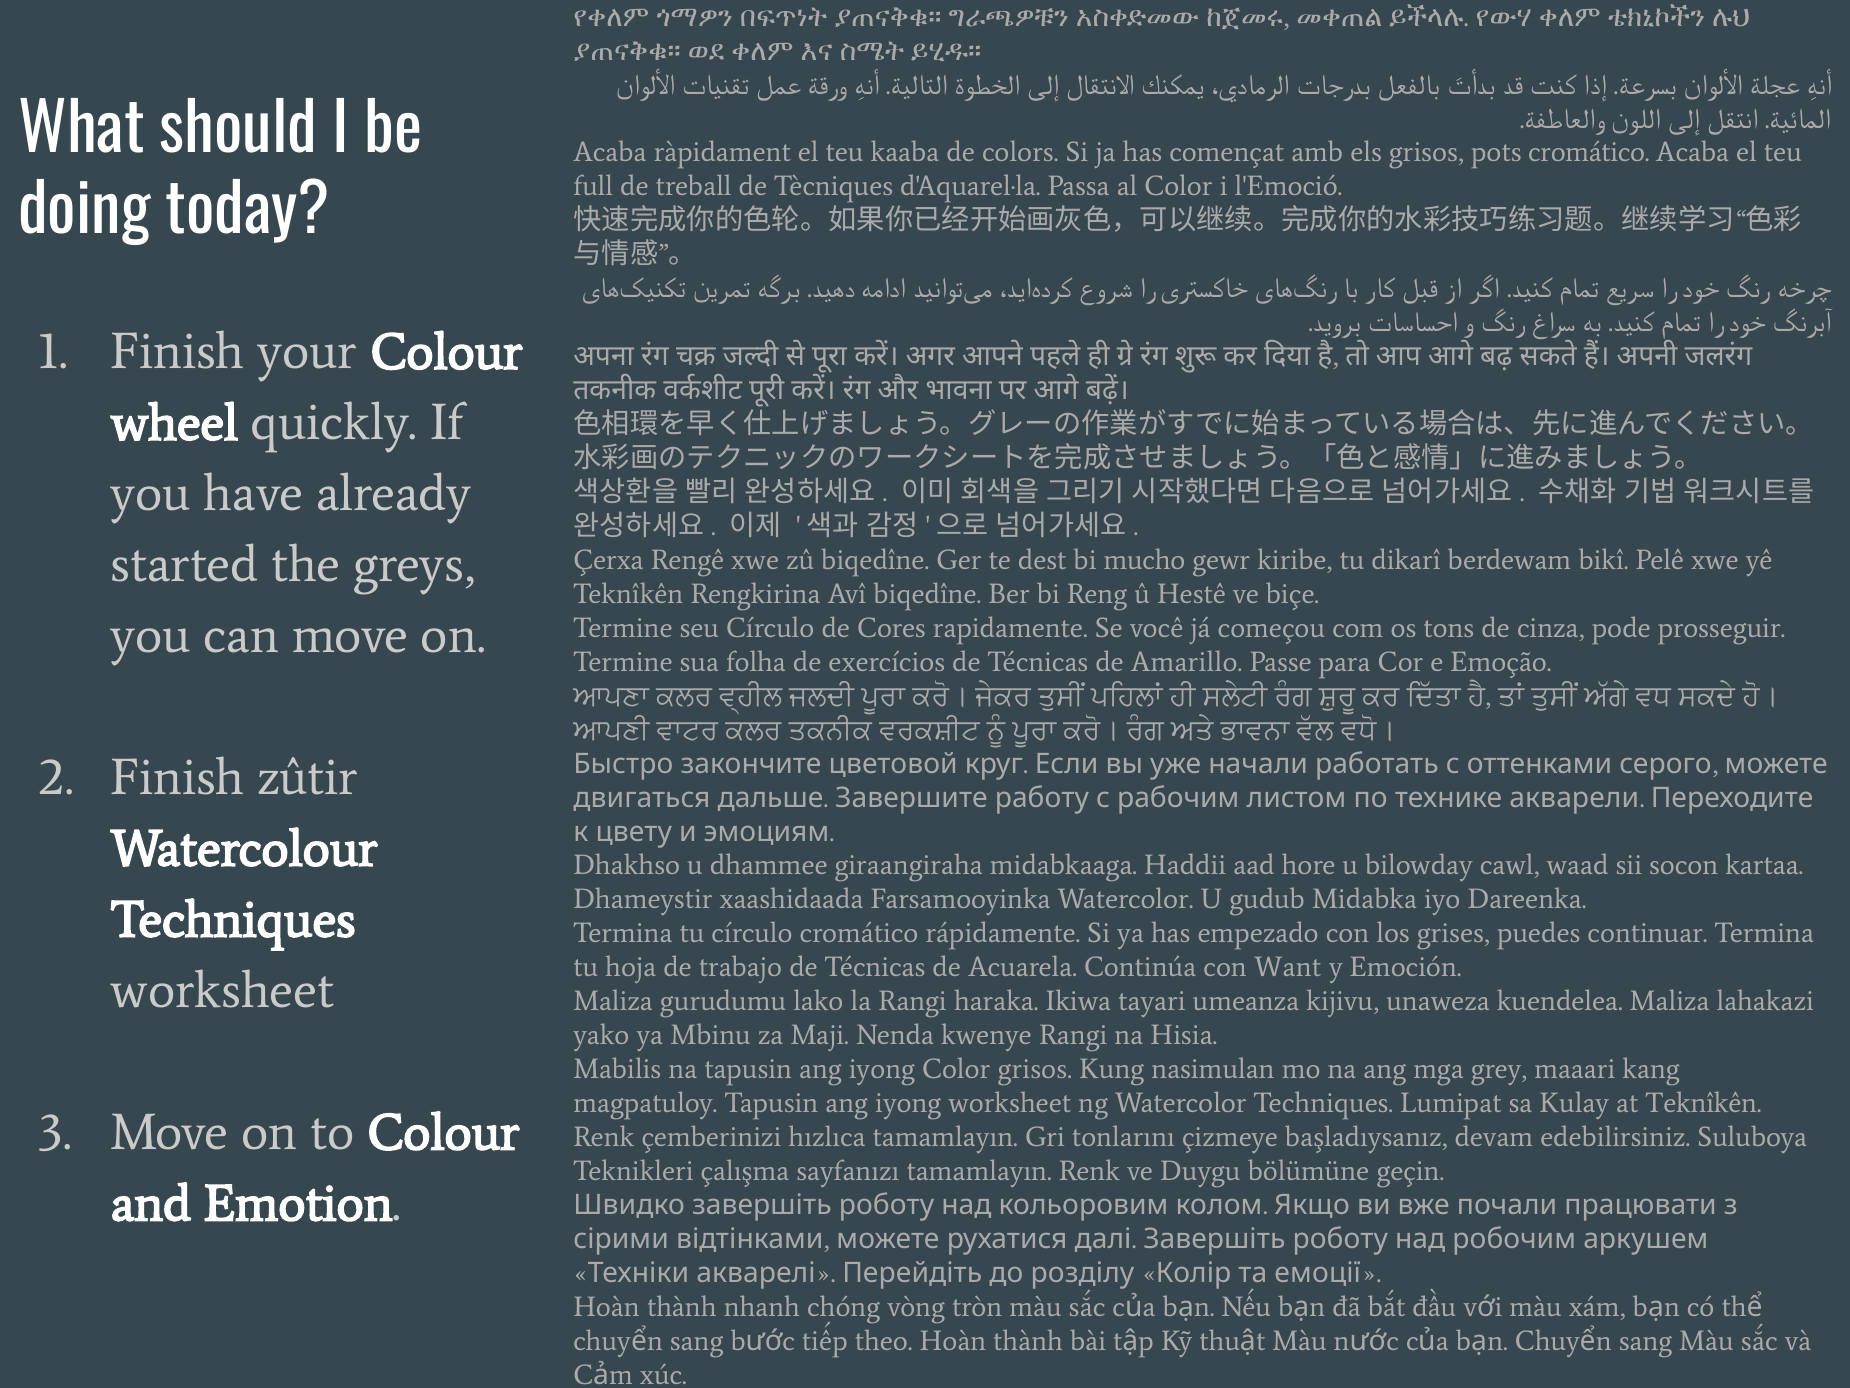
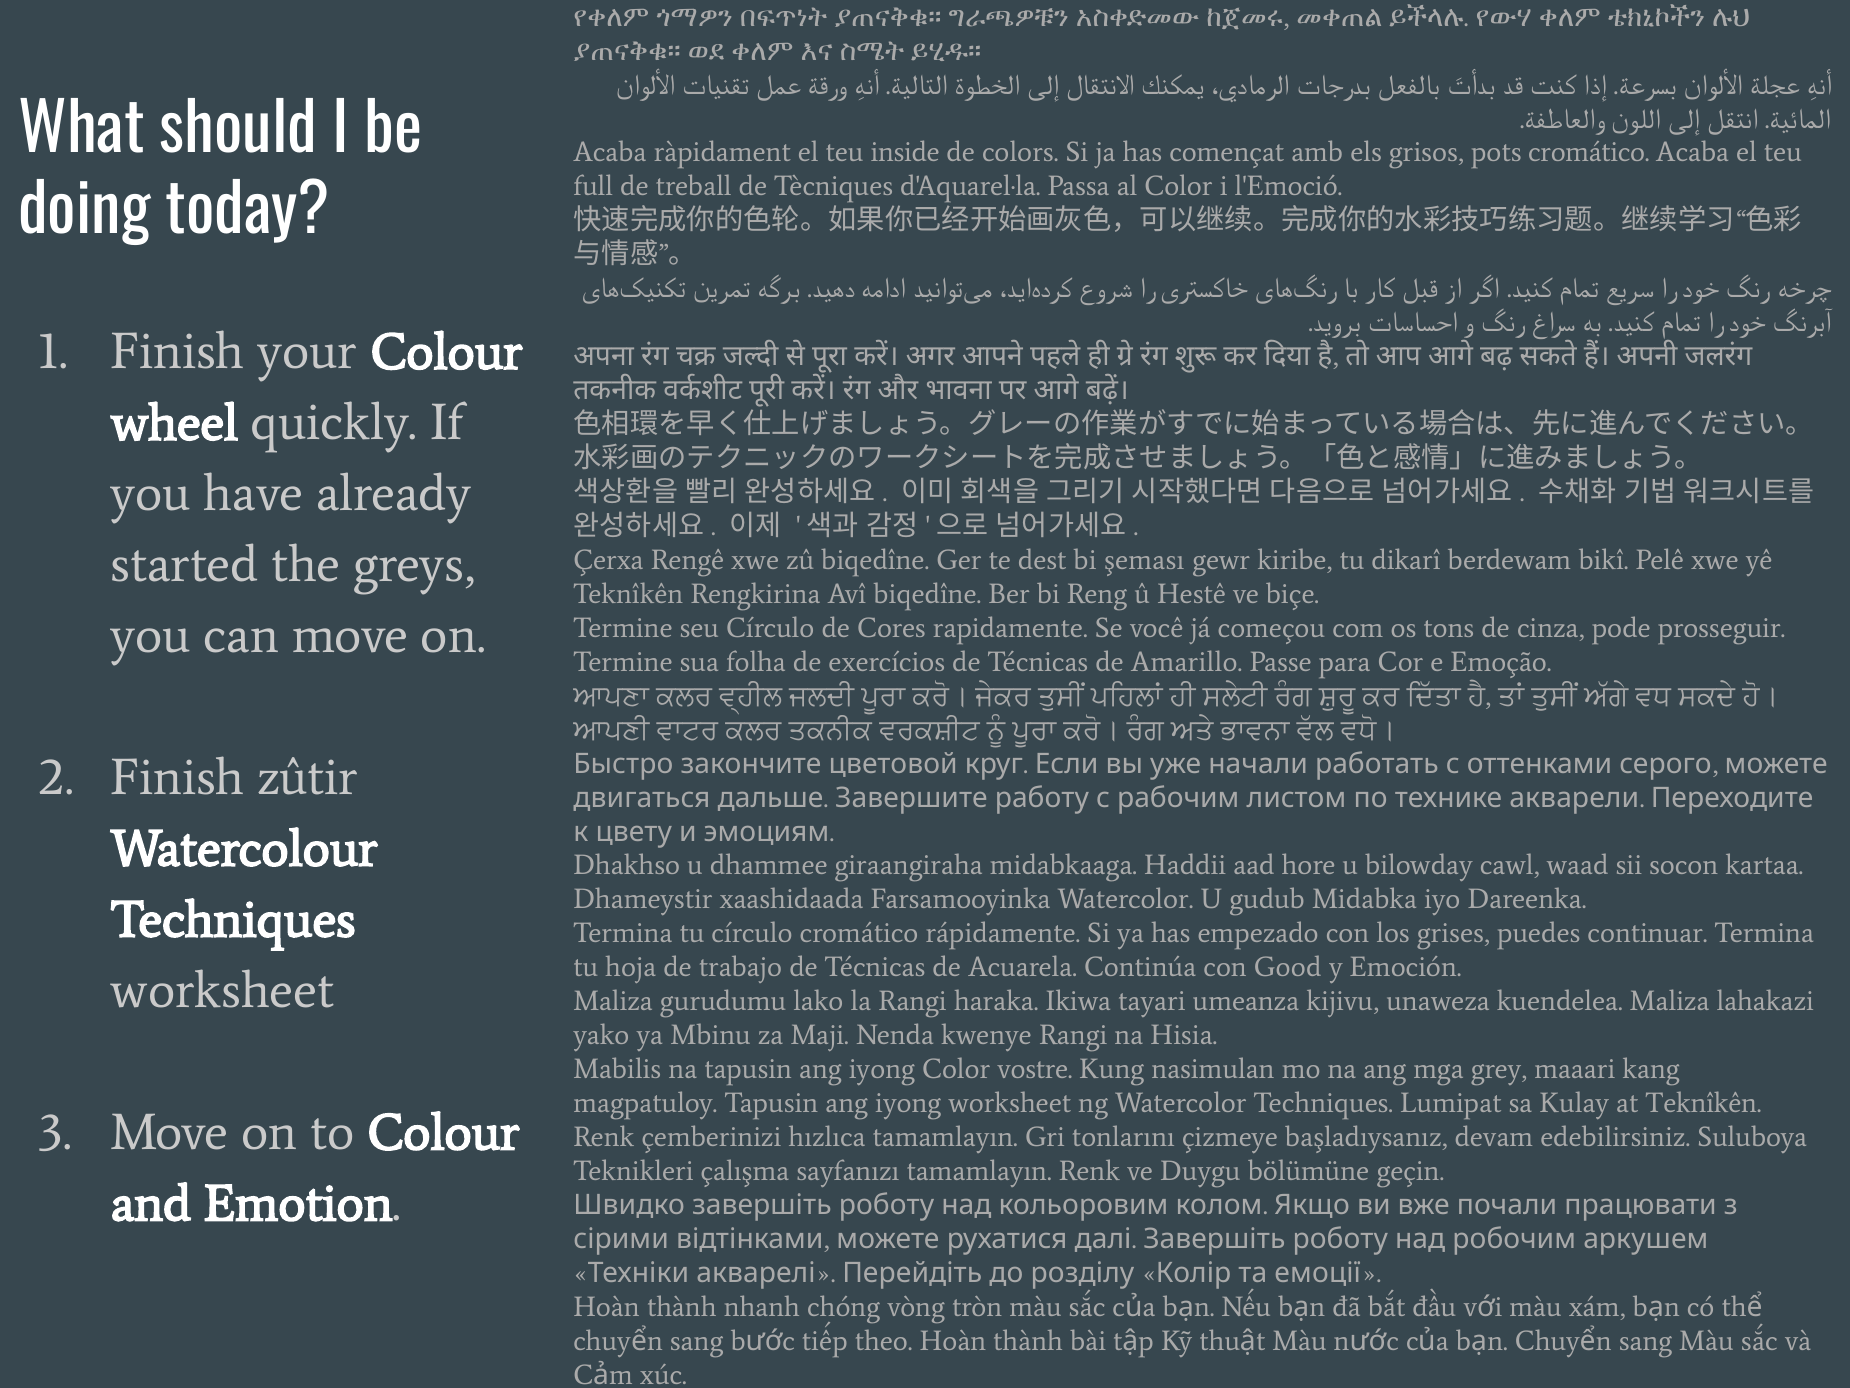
kaaba: kaaba -> inside (905, 153)
mucho: mucho -> şeması (1144, 560)
Want: Want -> Good (1288, 967)
Color grisos: grisos -> vostre (1035, 1069)
